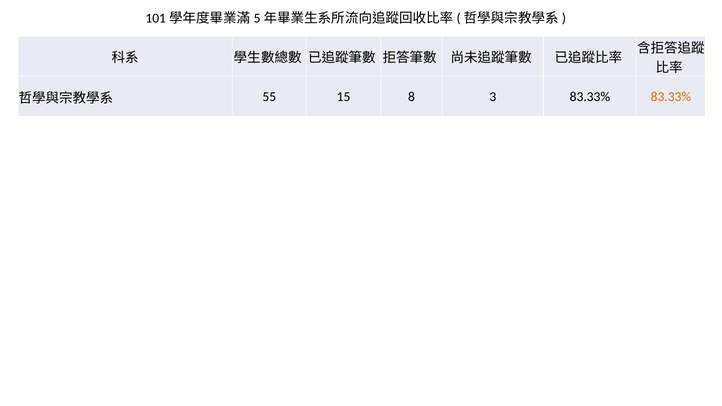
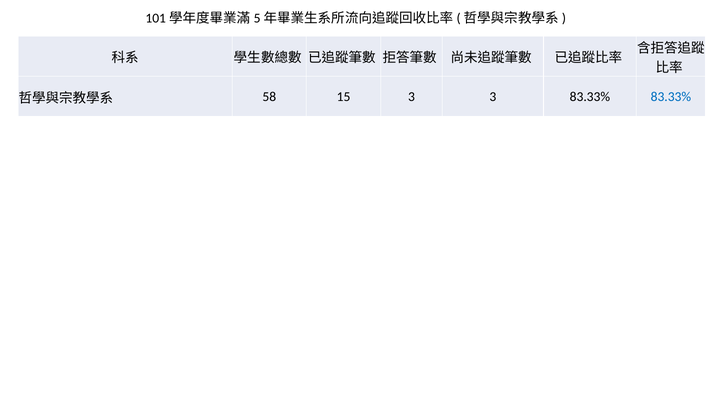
55: 55 -> 58 (269, 97)
15 8: 8 -> 3 (411, 97)
83.33% colour: orange -> blue (671, 97)
